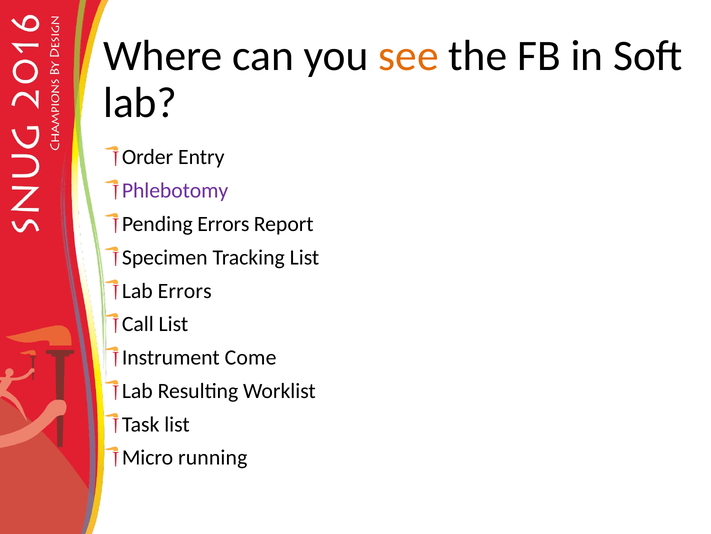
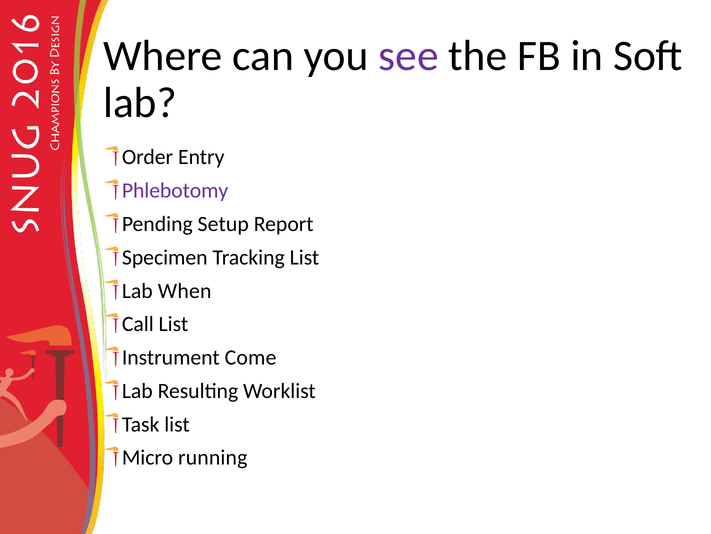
see colour: orange -> purple (409, 56)
Pending Errors: Errors -> Setup (223, 224)
Lab Errors: Errors -> When (185, 290)
